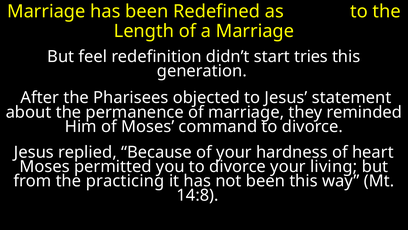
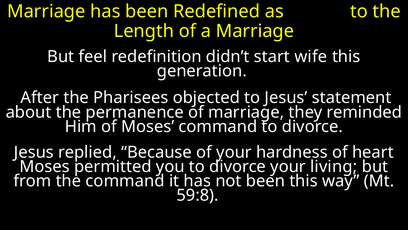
tries: tries -> wife (311, 57)
the practicing: practicing -> command (125, 181)
14:8: 14:8 -> 59:8 (198, 195)
